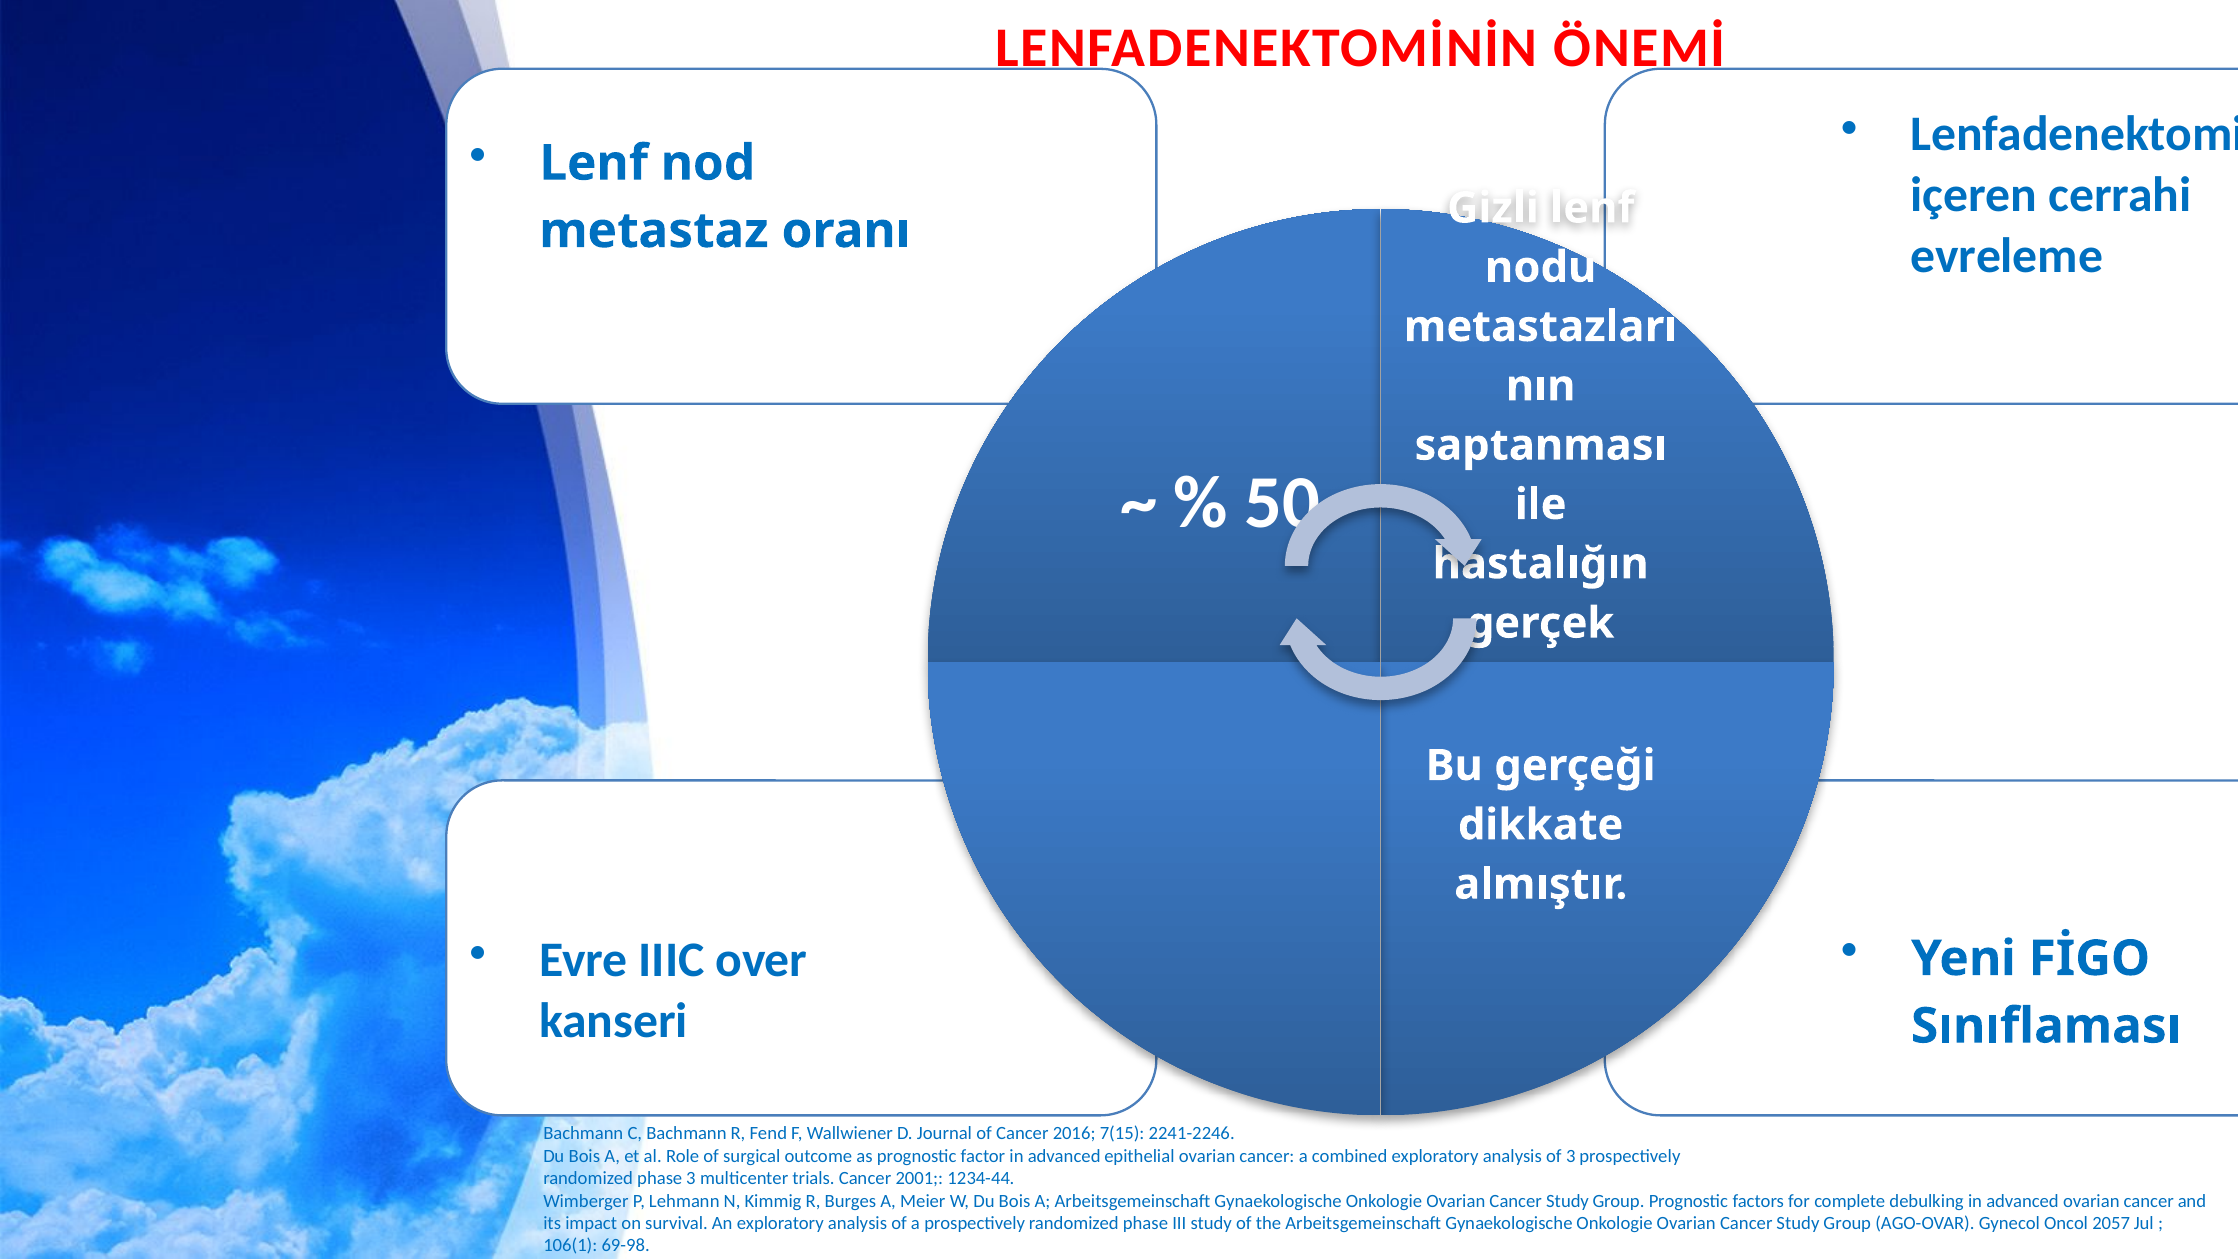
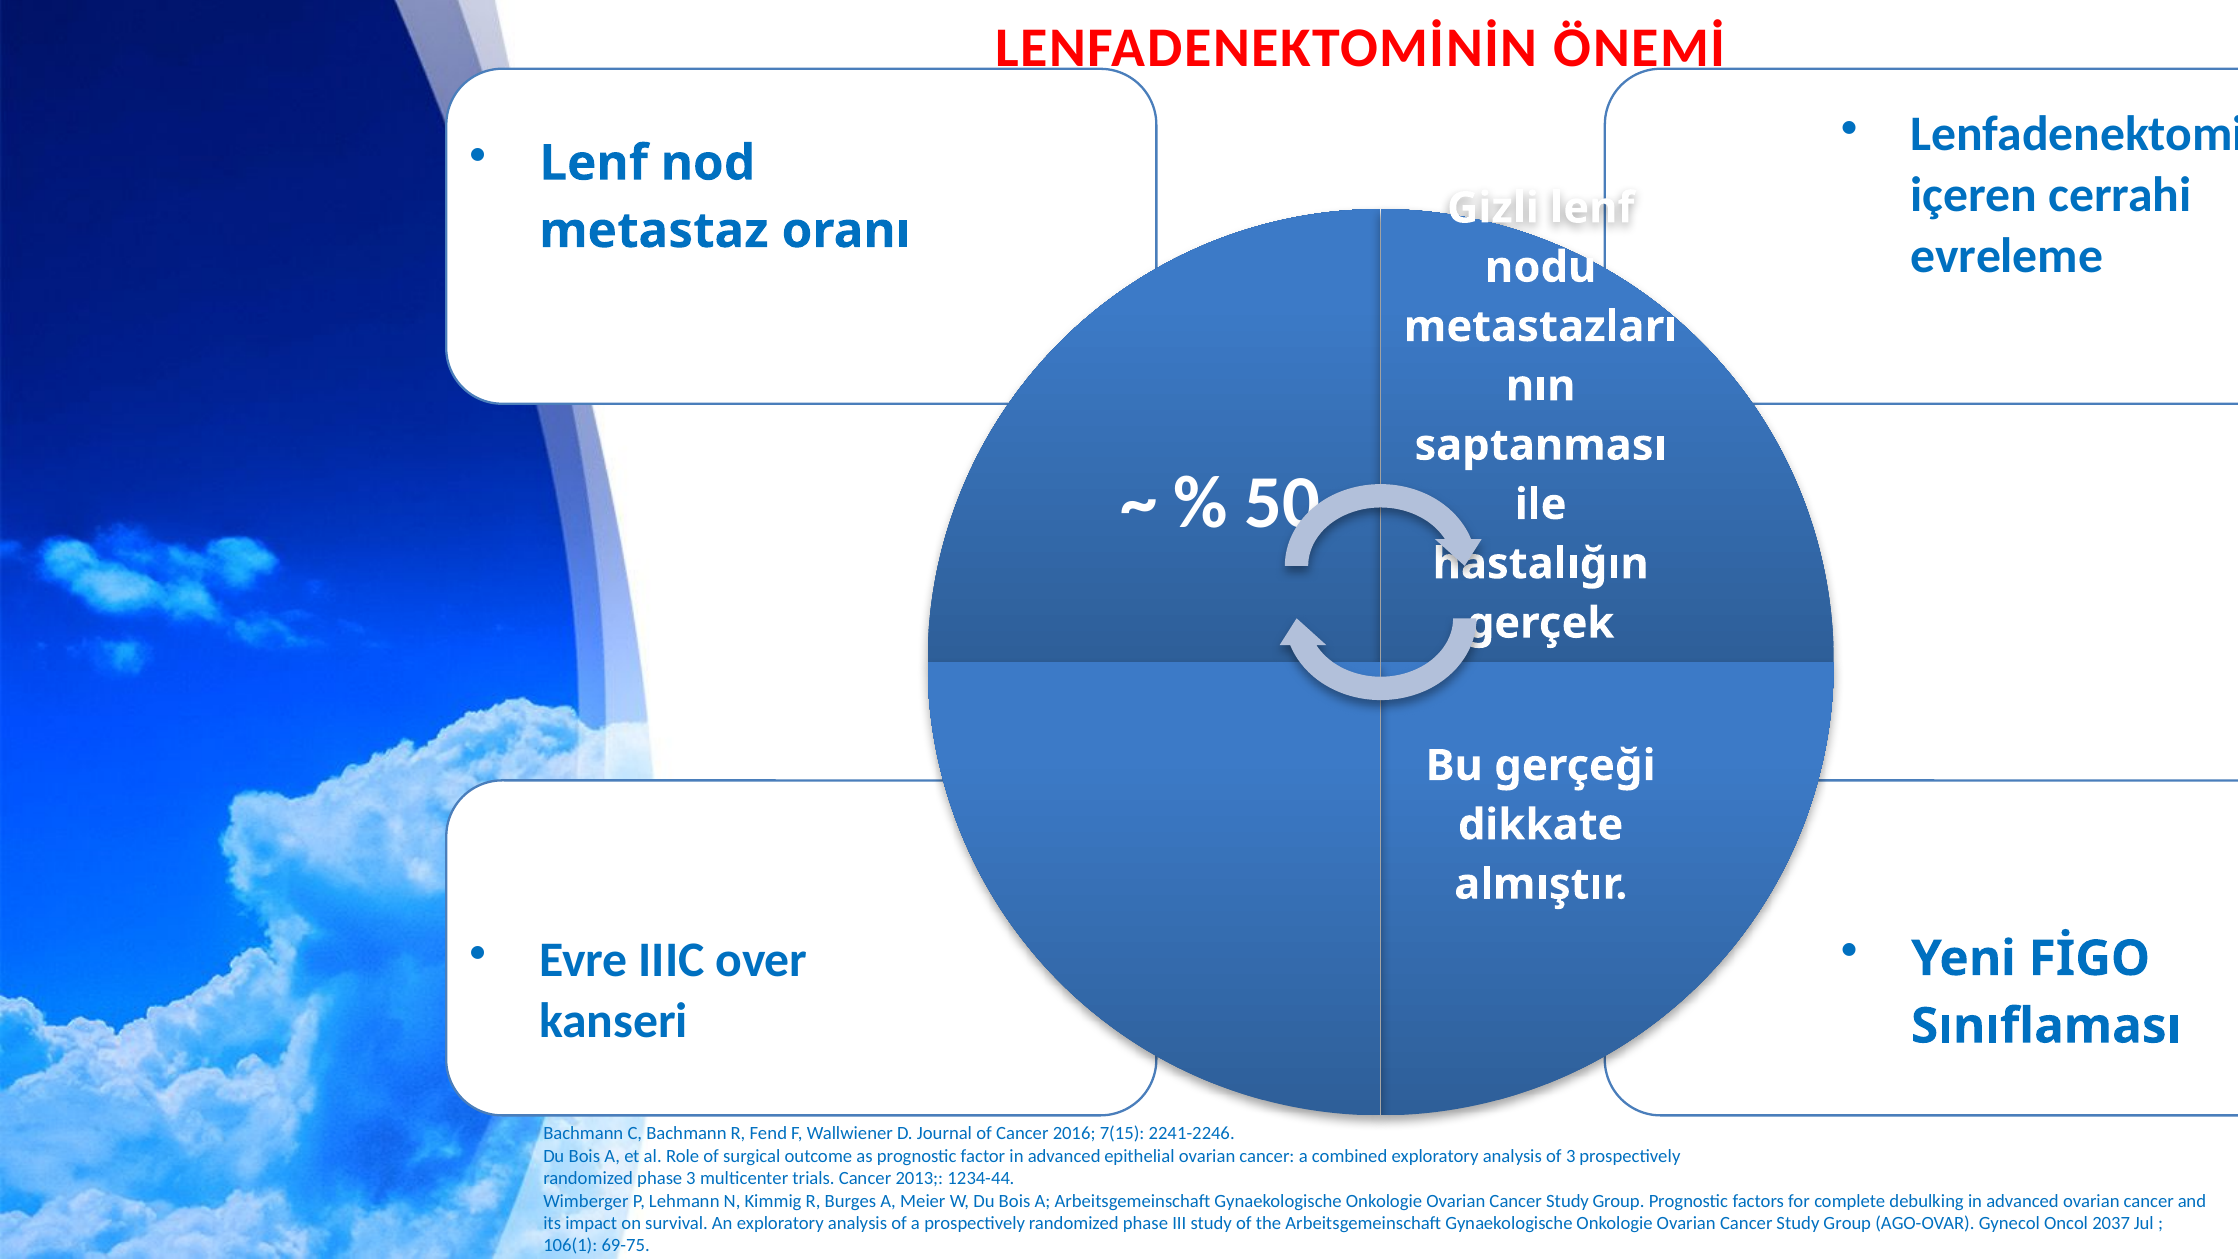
2001: 2001 -> 2013 (919, 1178)
2057: 2057 -> 2037 (2111, 1223)
69-98: 69-98 -> 69-75 (626, 1246)
